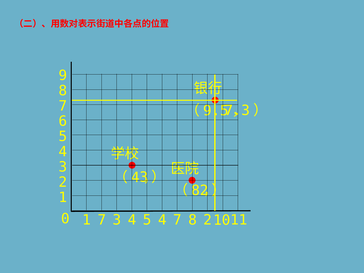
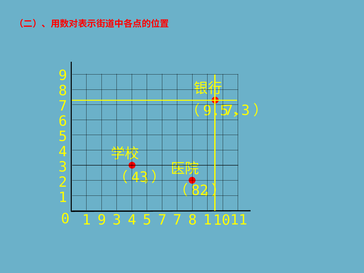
1 7: 7 -> 9 (102, 220)
5 4: 4 -> 7 (162, 220)
7 2: 2 -> 1 (208, 220)
